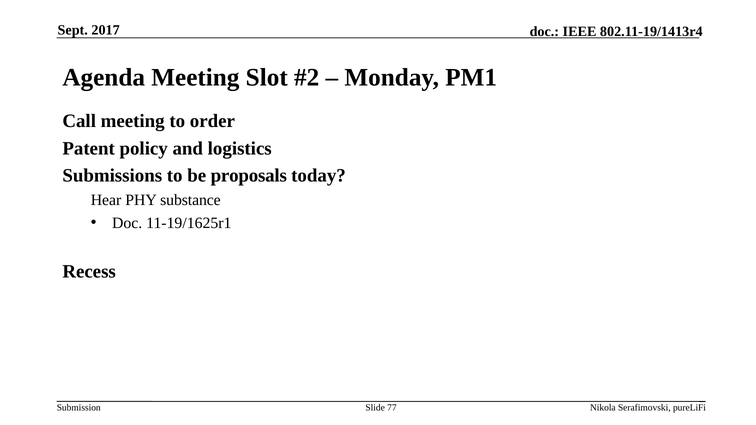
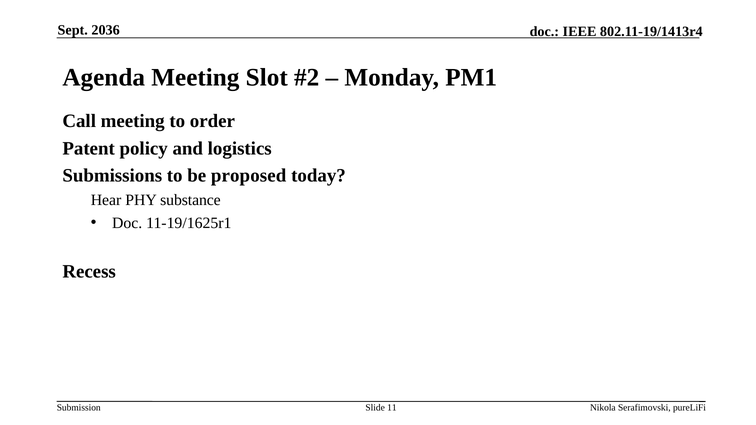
2017: 2017 -> 2036 (106, 30)
proposals: proposals -> proposed (249, 176)
77: 77 -> 11 (392, 408)
